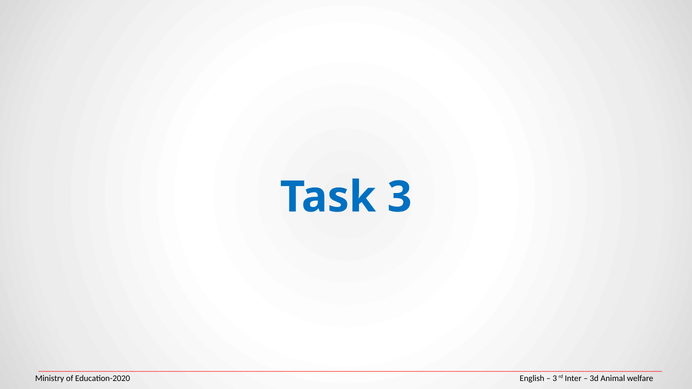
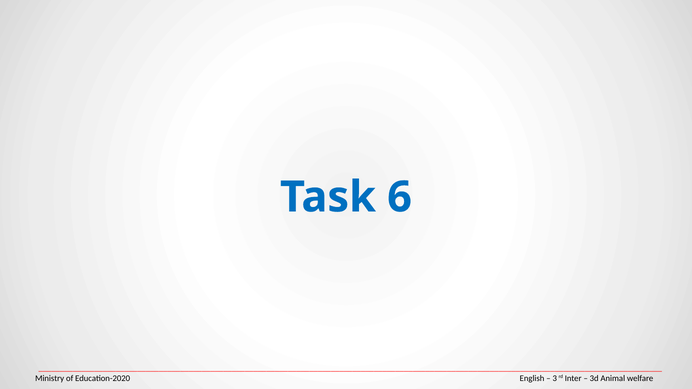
3: 3 -> 6 (400, 197)
